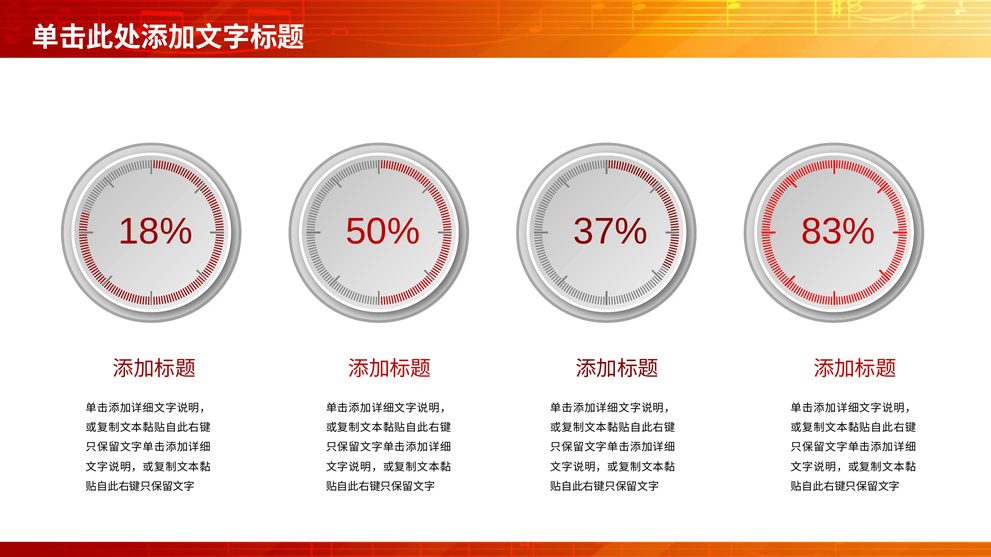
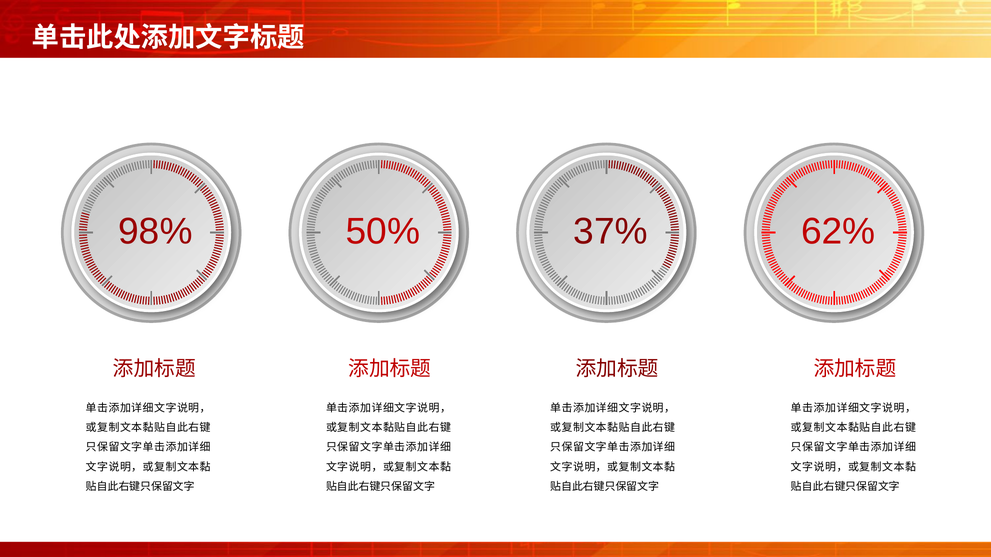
18%: 18% -> 98% (155, 231)
83%: 83% -> 62% (838, 231)
